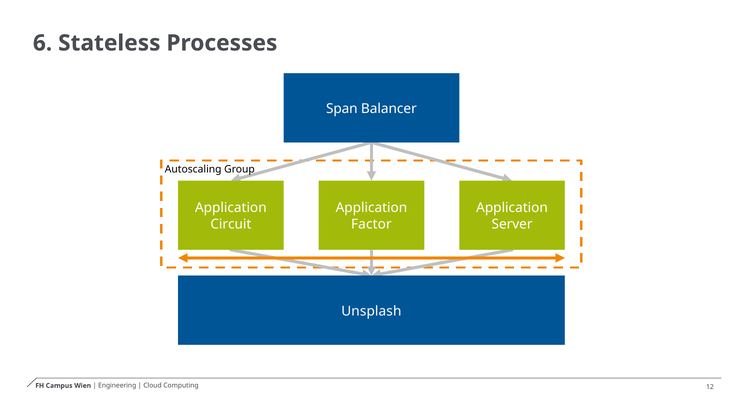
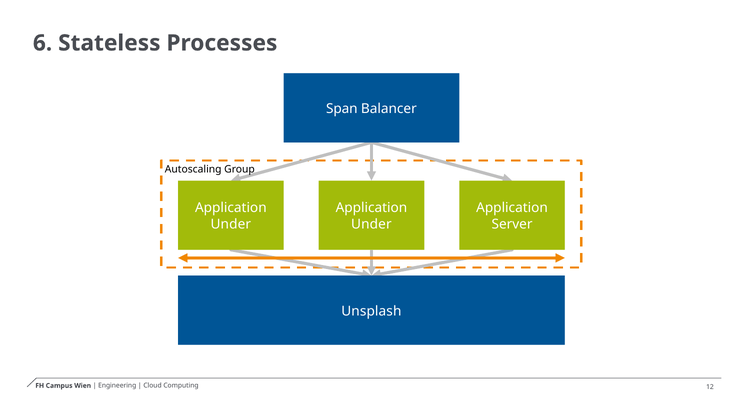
Circuit: Circuit -> Under (231, 224)
Factor: Factor -> Under (371, 224)
